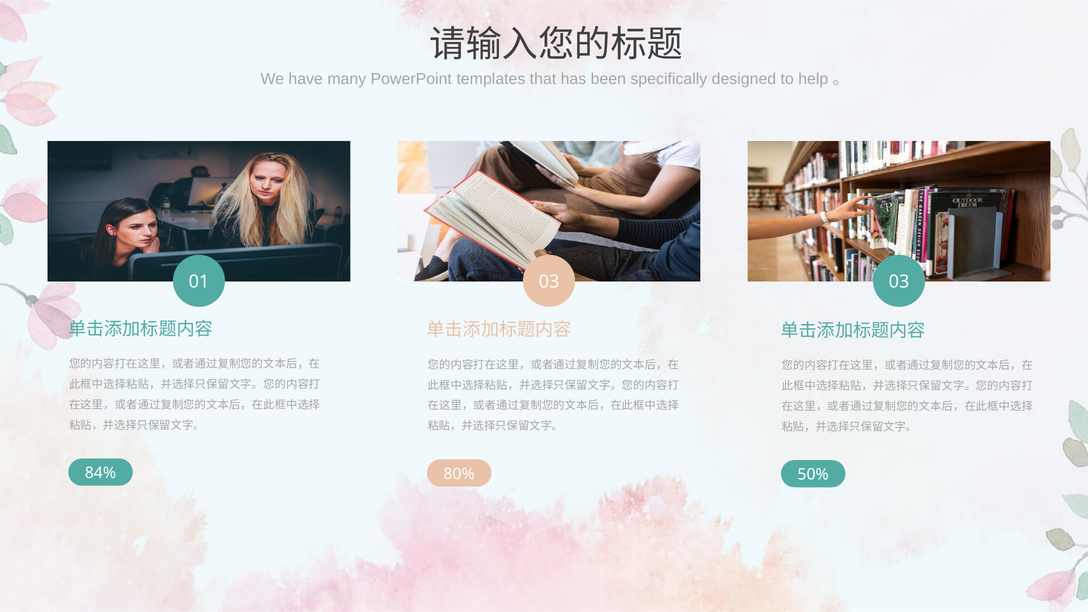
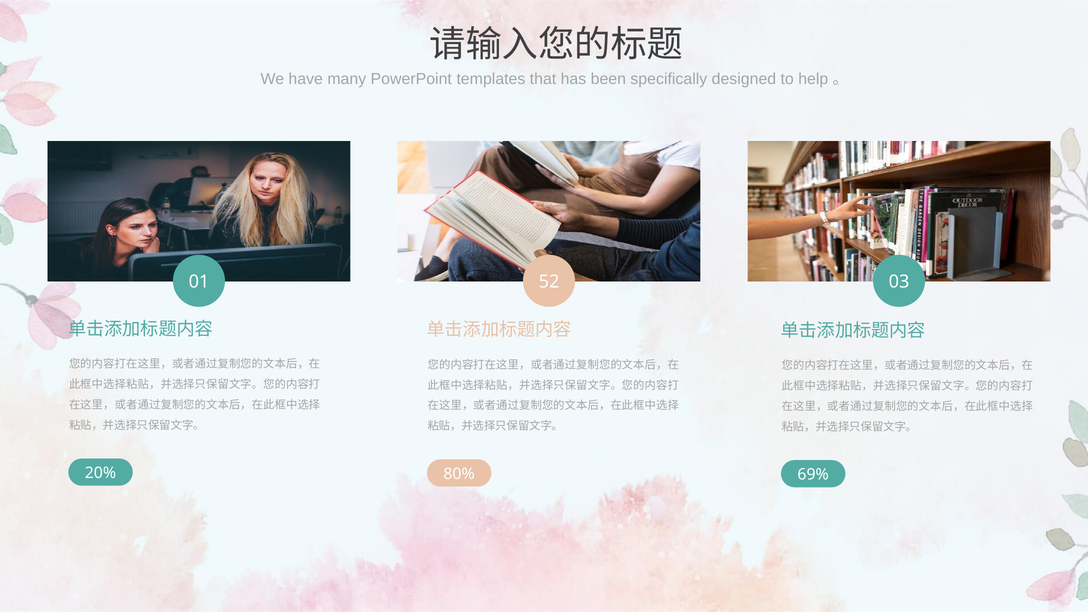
01 03: 03 -> 52 (549, 282)
84%: 84% -> 20% (100, 473)
50%: 50% -> 69% (813, 475)
